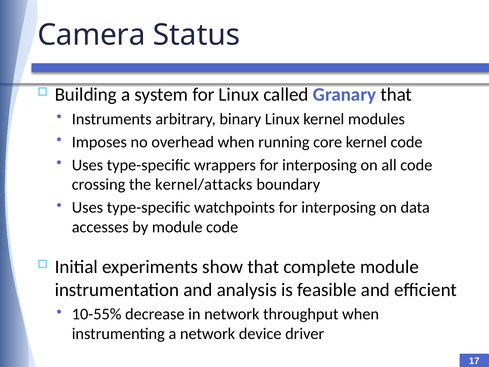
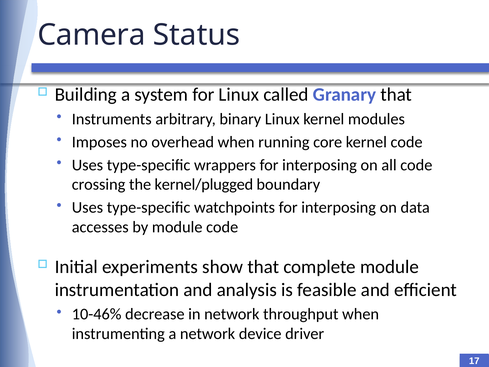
kernel/attacks: kernel/attacks -> kernel/plugged (204, 184)
10-55%: 10-55% -> 10-46% (97, 314)
